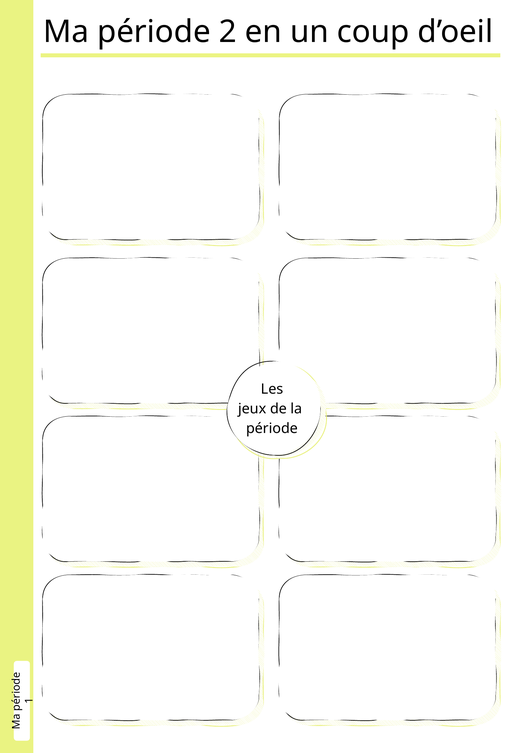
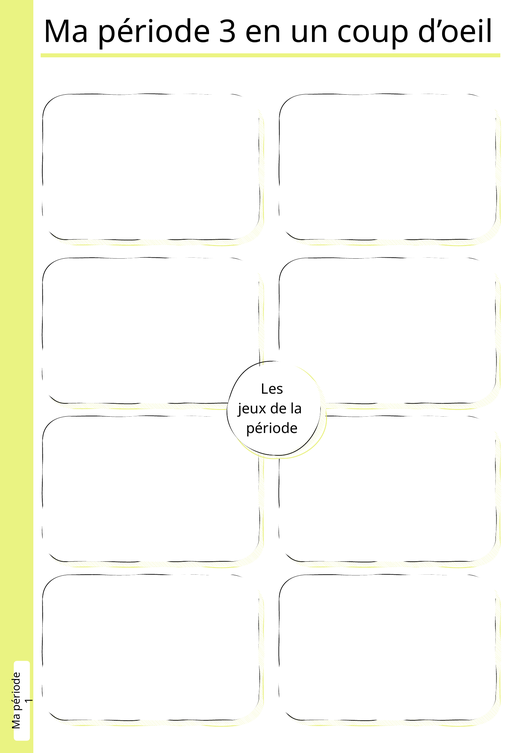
2: 2 -> 3 (228, 32)
